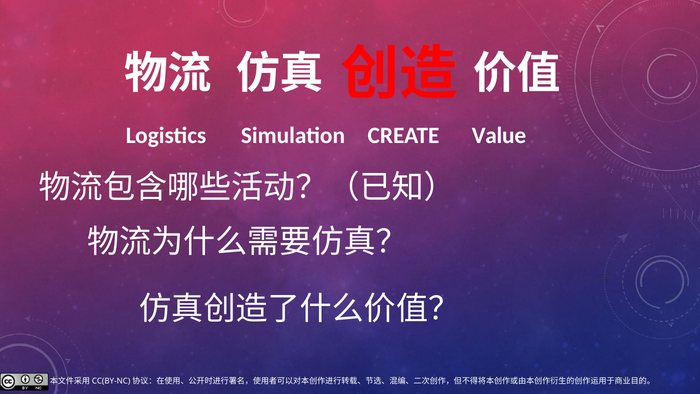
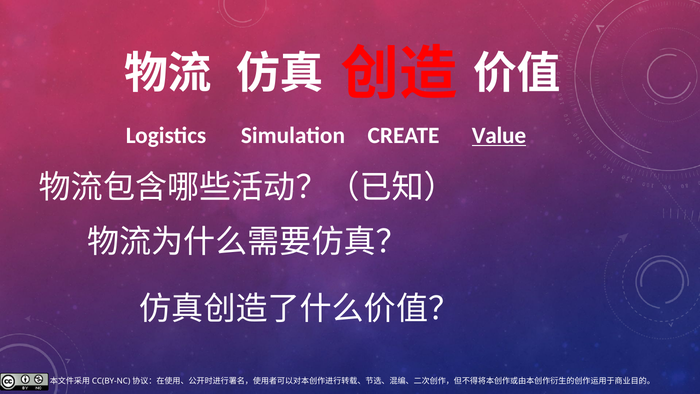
Value underline: none -> present (499, 135)
